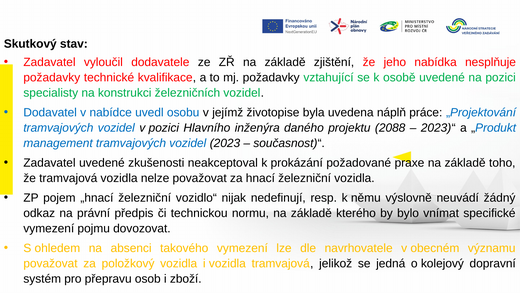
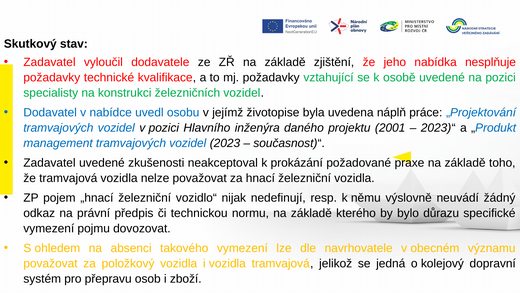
2088: 2088 -> 2001 (390, 128)
vnímat: vnímat -> důrazu (441, 213)
